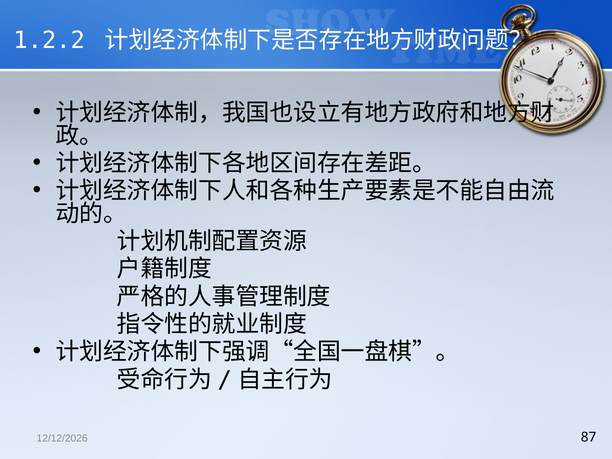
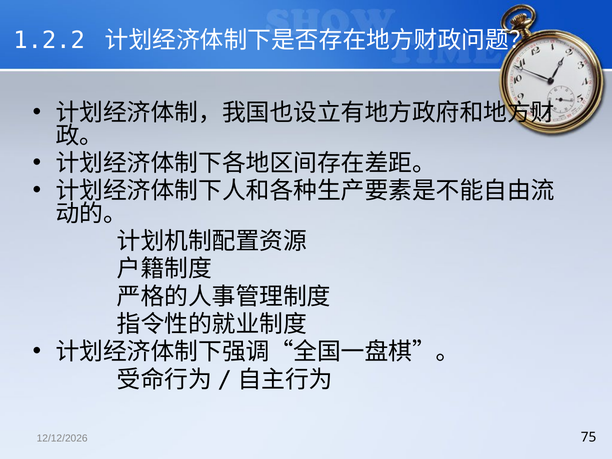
87: 87 -> 75 (589, 438)
